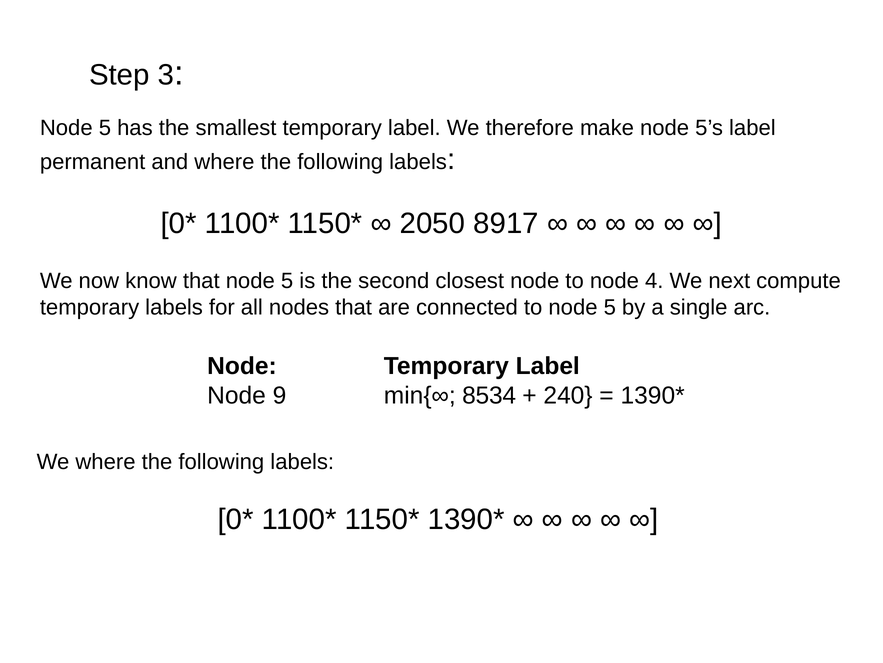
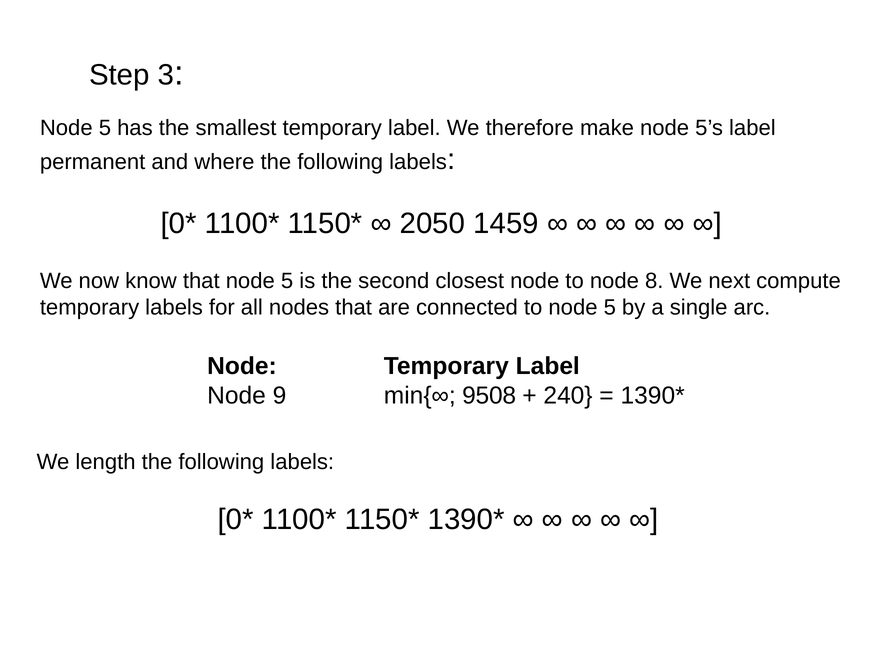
8917: 8917 -> 1459 (506, 223)
4: 4 -> 8 (654, 281)
8534: 8534 -> 9508 (489, 395)
We where: where -> length (106, 461)
